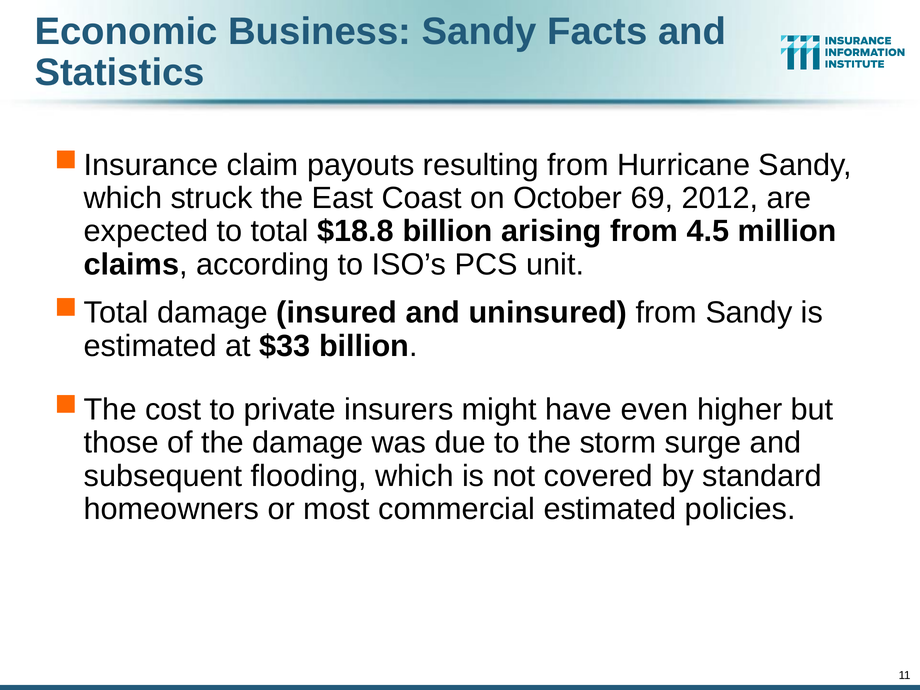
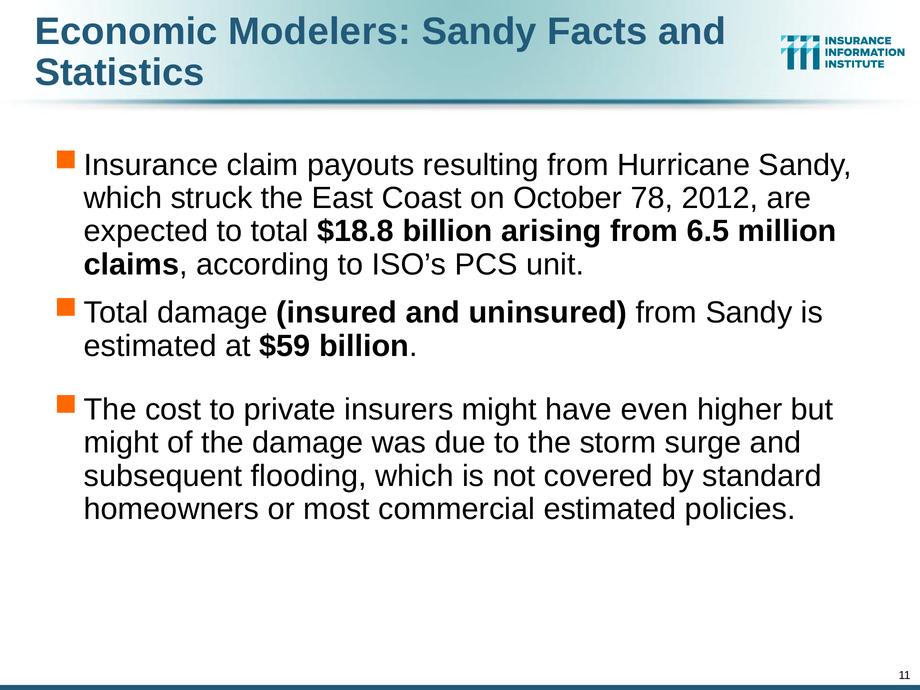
Business: Business -> Modelers (320, 31)
69: 69 -> 78 (652, 198)
4.5: 4.5 -> 6.5 (708, 231)
$33: $33 -> $59 (285, 346)
those: those -> might (121, 443)
